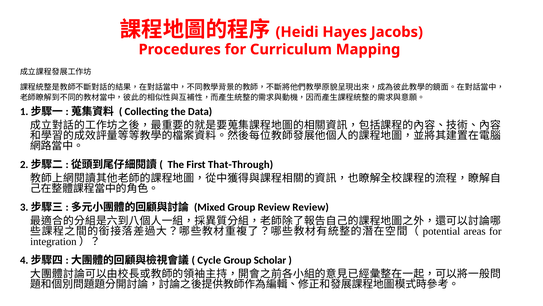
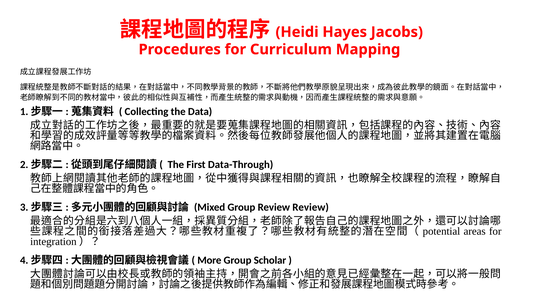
That-Through: That-Through -> Data-Through (241, 164)
Cycle: Cycle -> More (209, 260)
